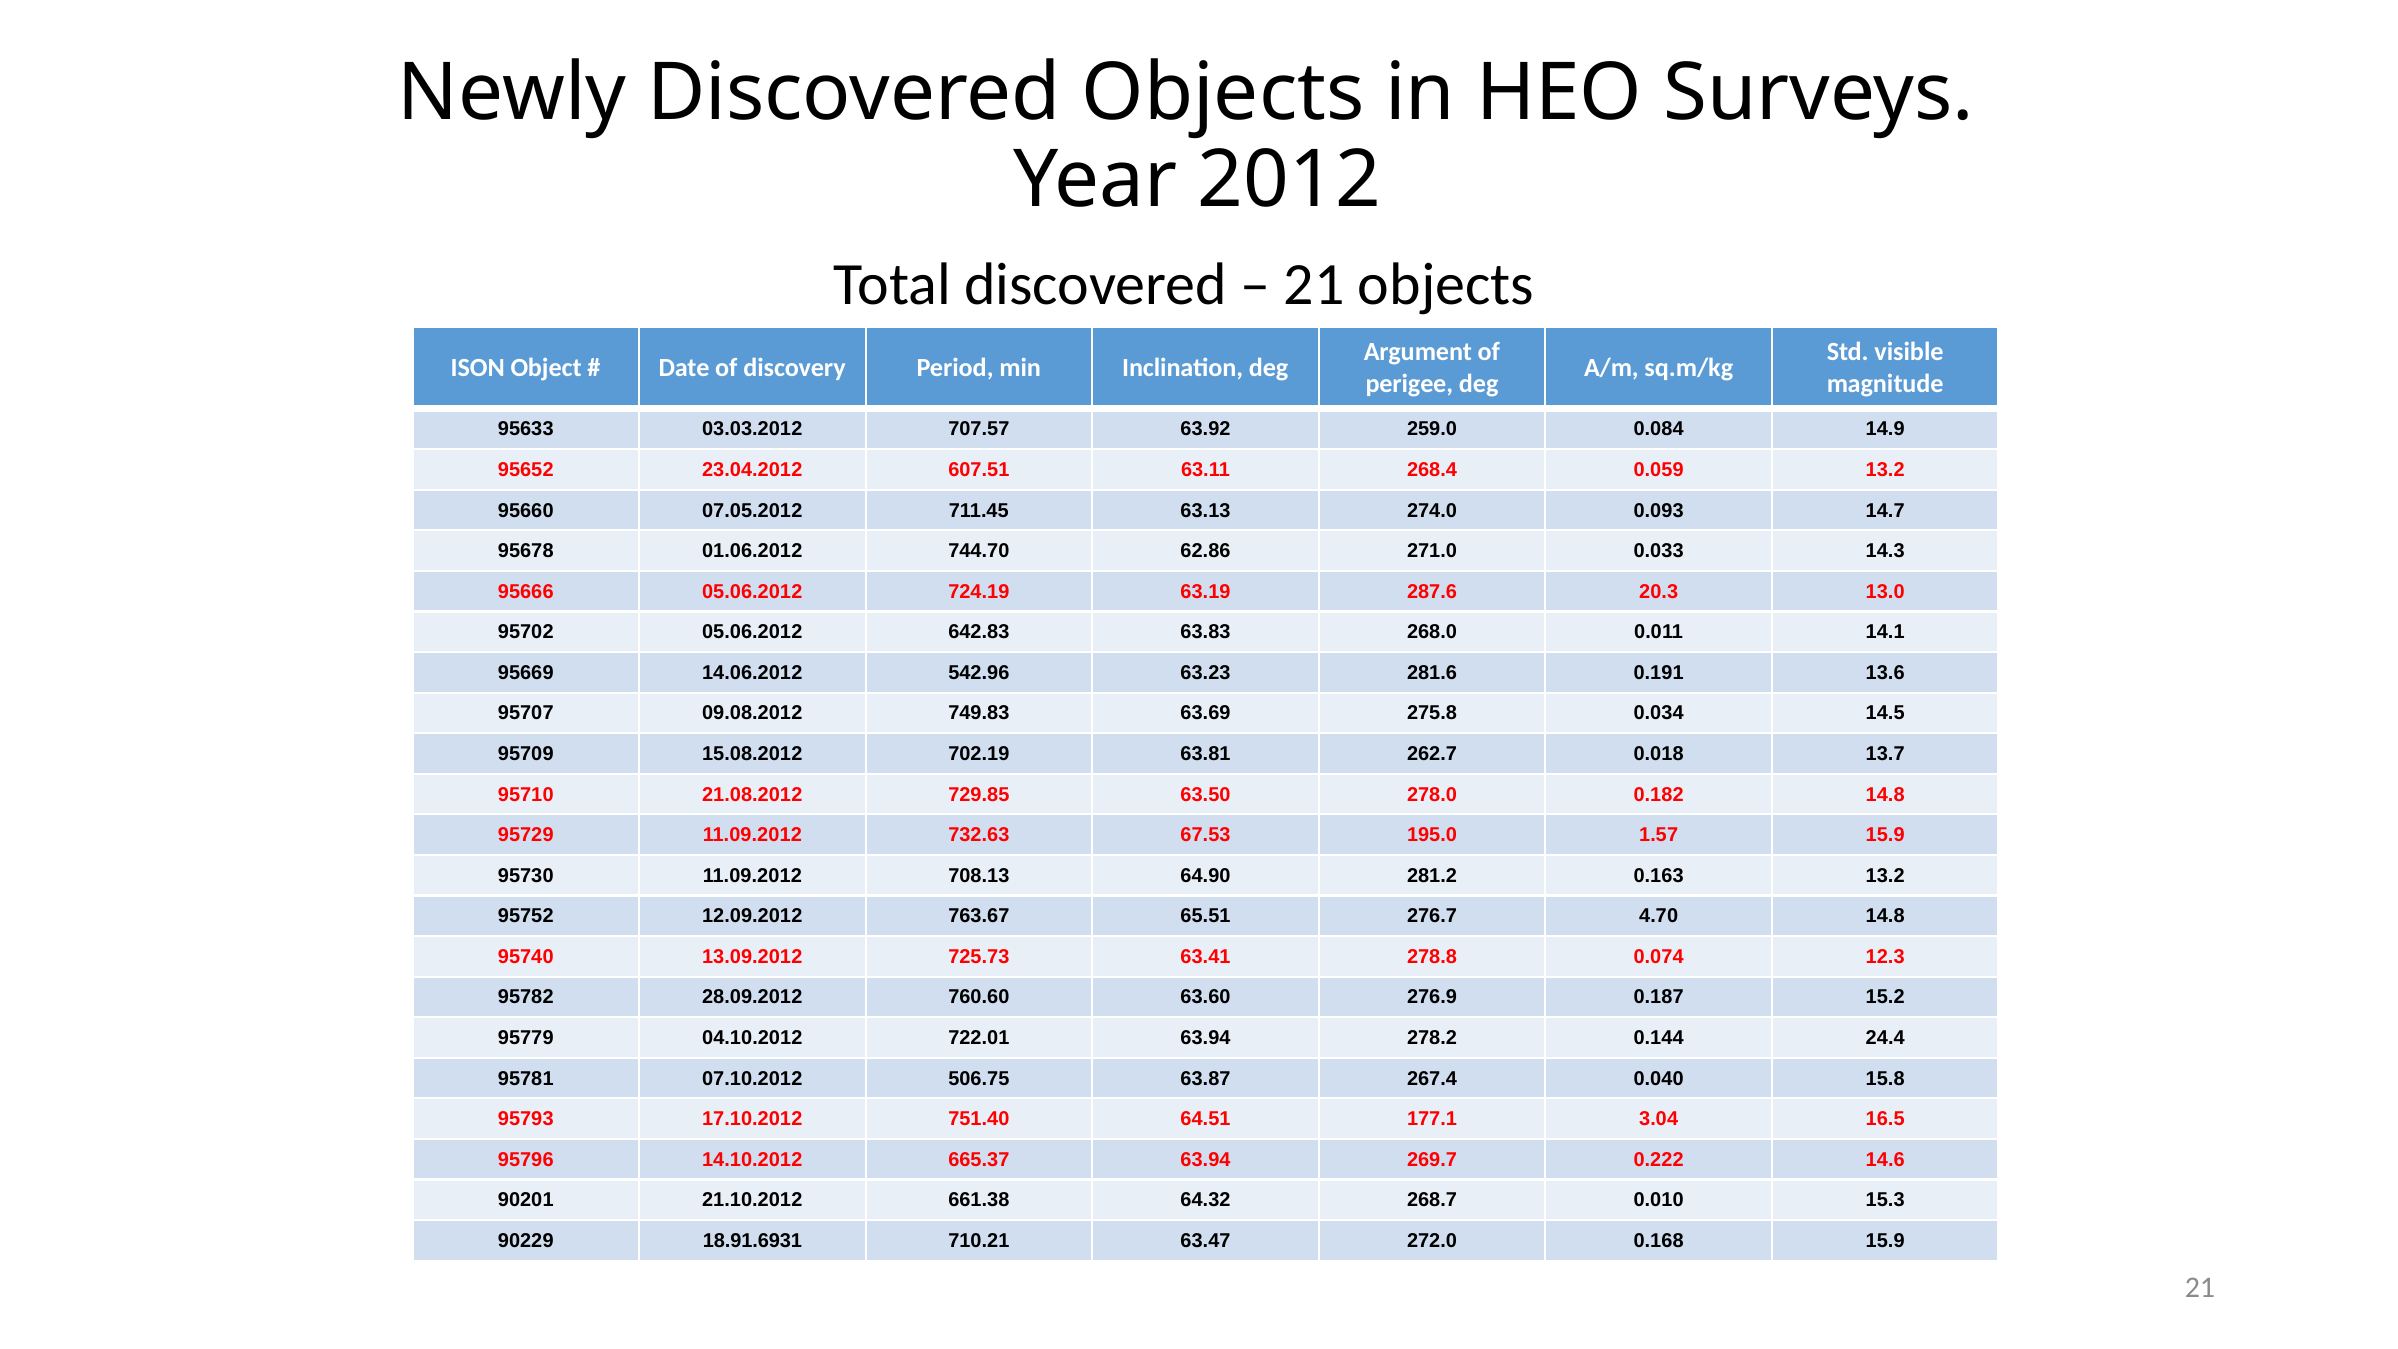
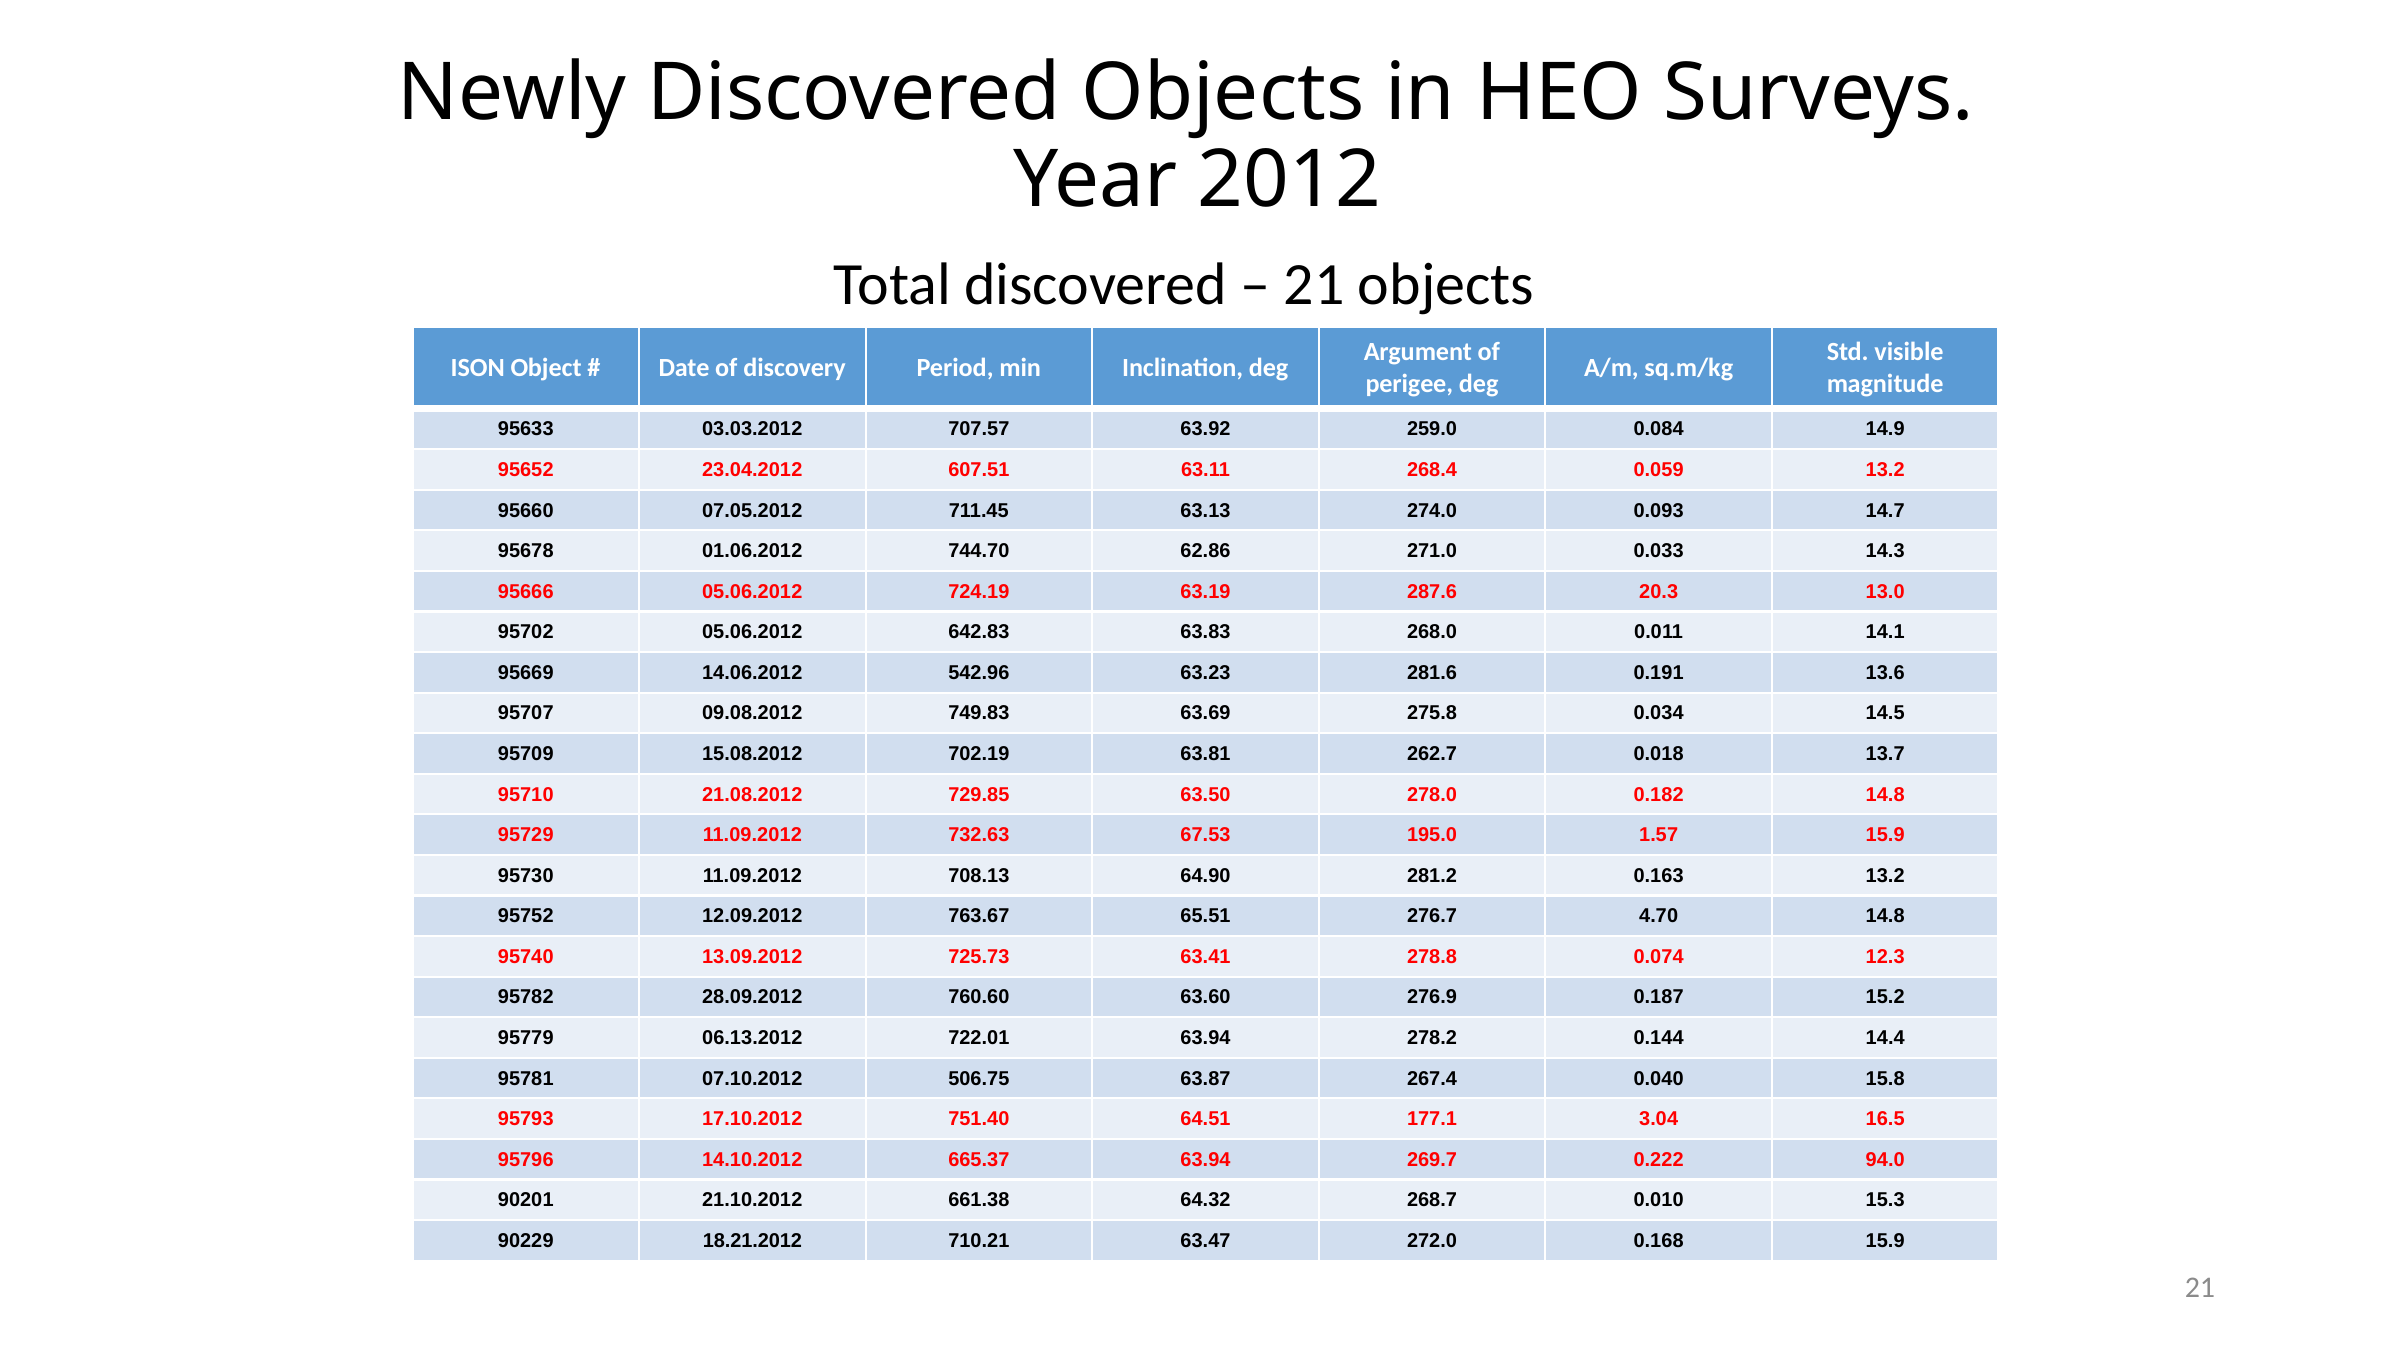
04.10.2012: 04.10.2012 -> 06.13.2012 (752, 1038)
24.4: 24.4 -> 14.4 (1885, 1038)
14.6: 14.6 -> 94.0 (1885, 1160)
18.91.6931: 18.91.6931 -> 18.21.2012 (752, 1241)
